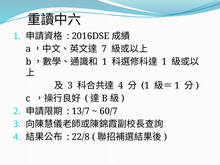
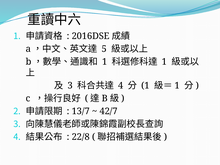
7: 7 -> 5 (104, 49)
60/7: 60/7 -> 42/7 (109, 111)
